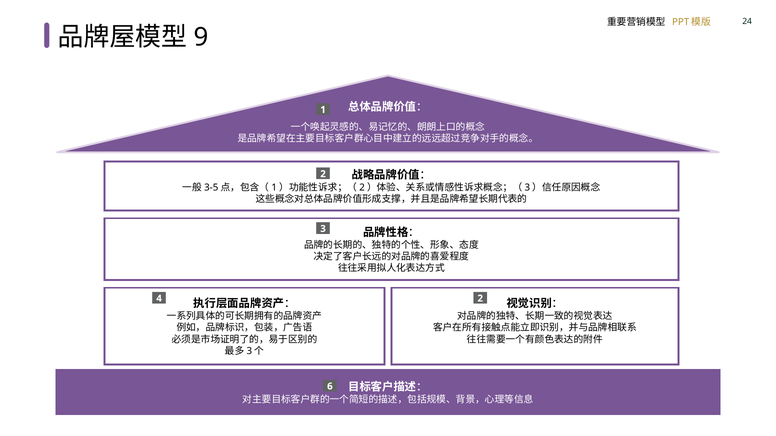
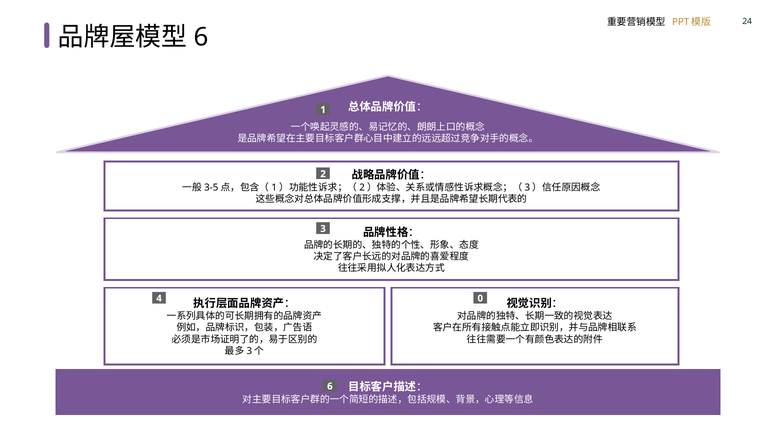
9: 9 -> 6 (201, 37)
4 2: 2 -> 0 (480, 299)
